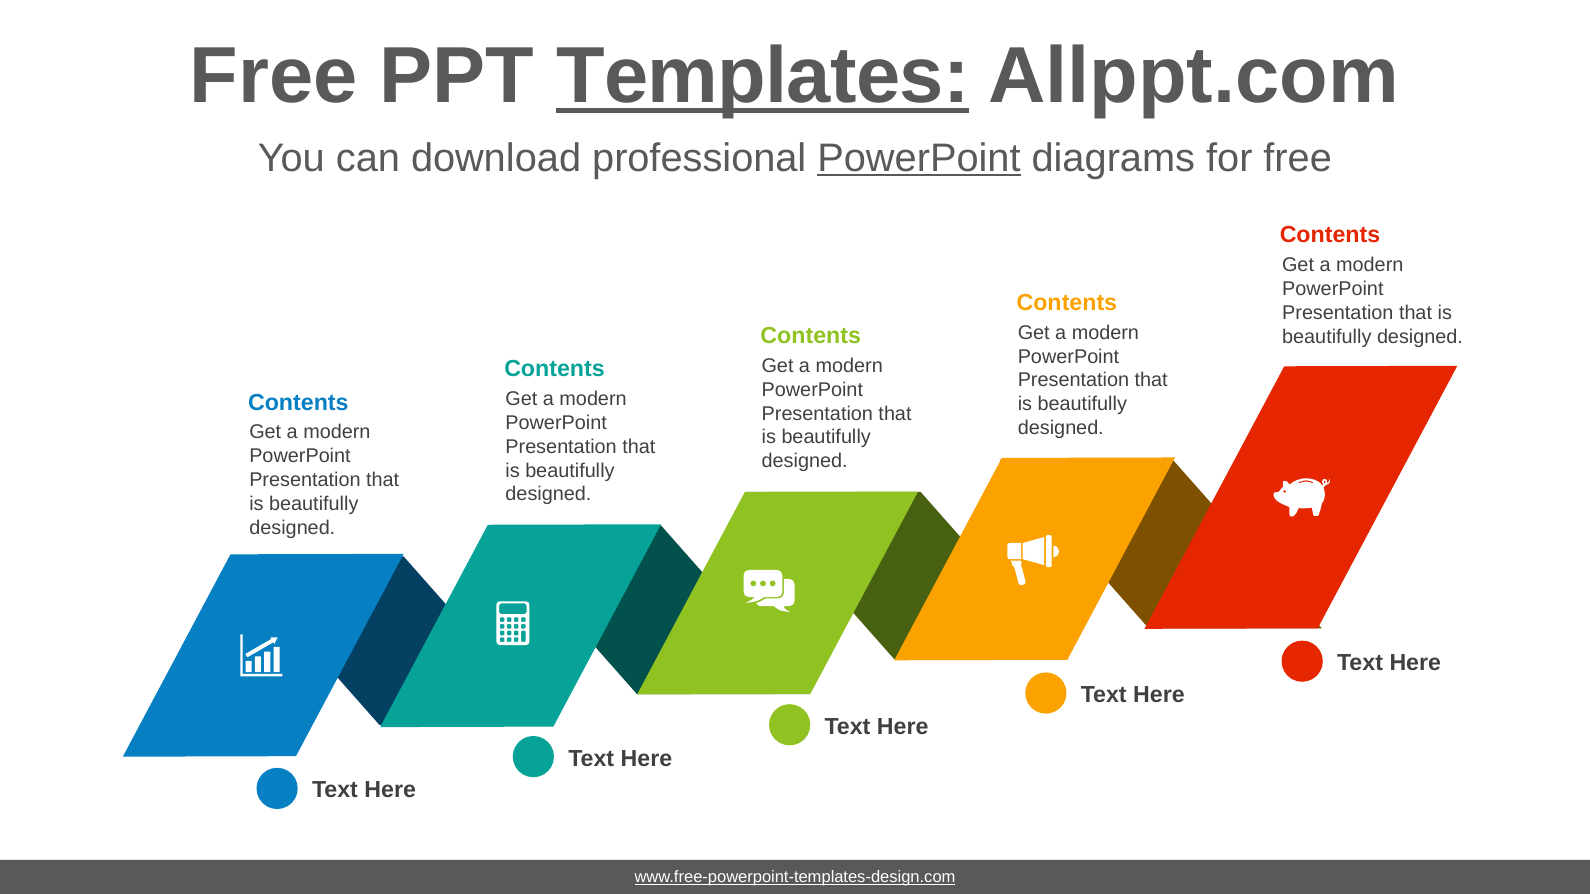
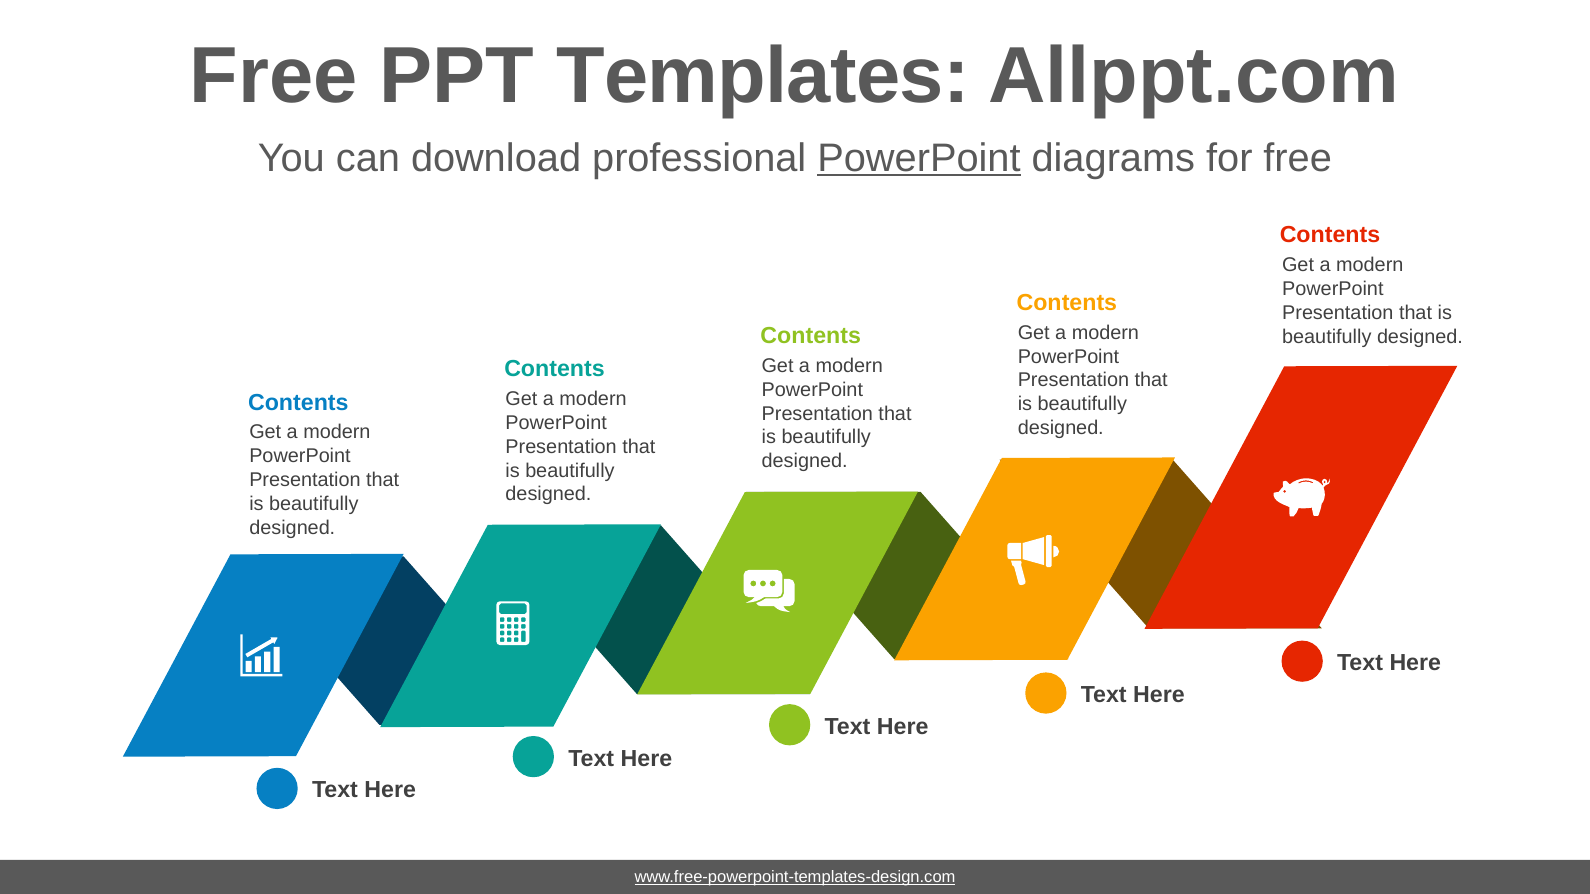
Templates underline: present -> none (763, 76)
